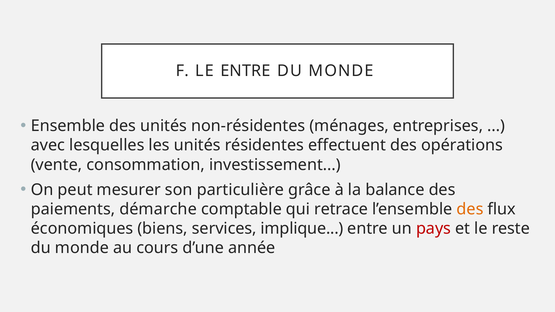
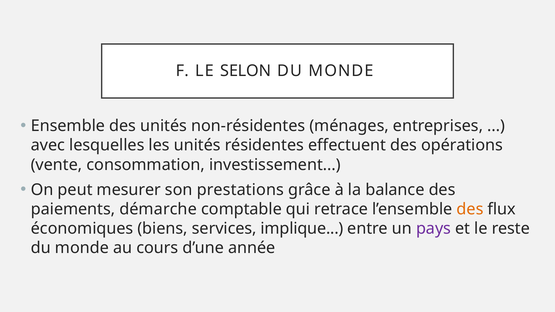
LE ENTRE: ENTRE -> SELON (246, 71)
particulière: particulière -> prestations (240, 190)
pays colour: red -> purple (434, 229)
